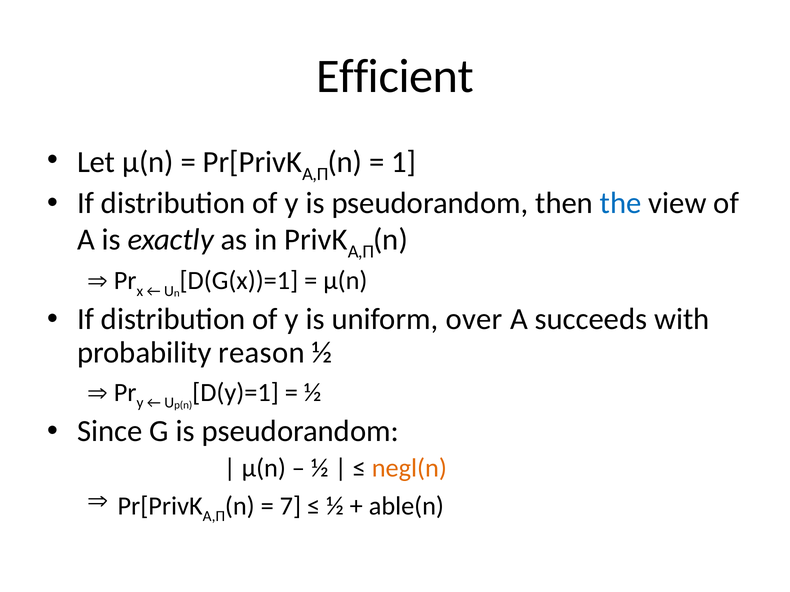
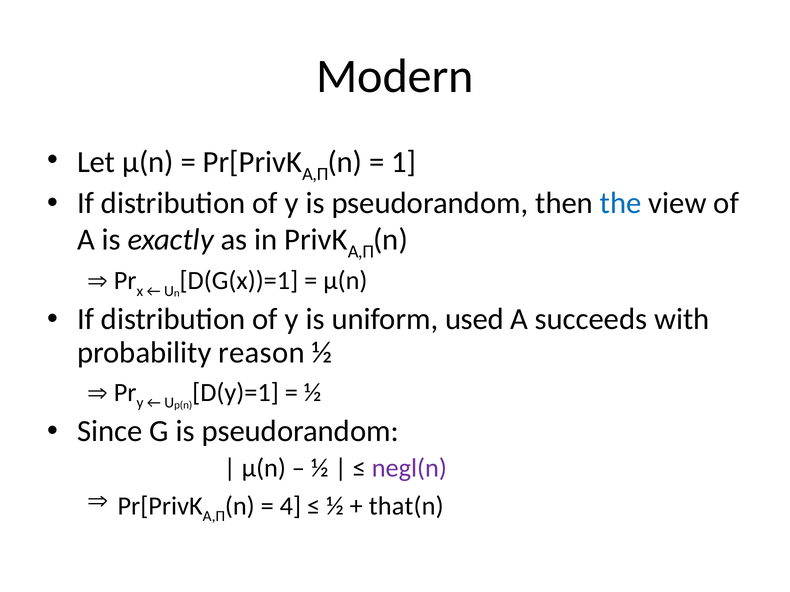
Efficient: Efficient -> Modern (395, 76)
over: over -> used (474, 320)
negl(n colour: orange -> purple (409, 469)
7: 7 -> 4 (290, 506)
able(n: able(n -> that(n (406, 506)
